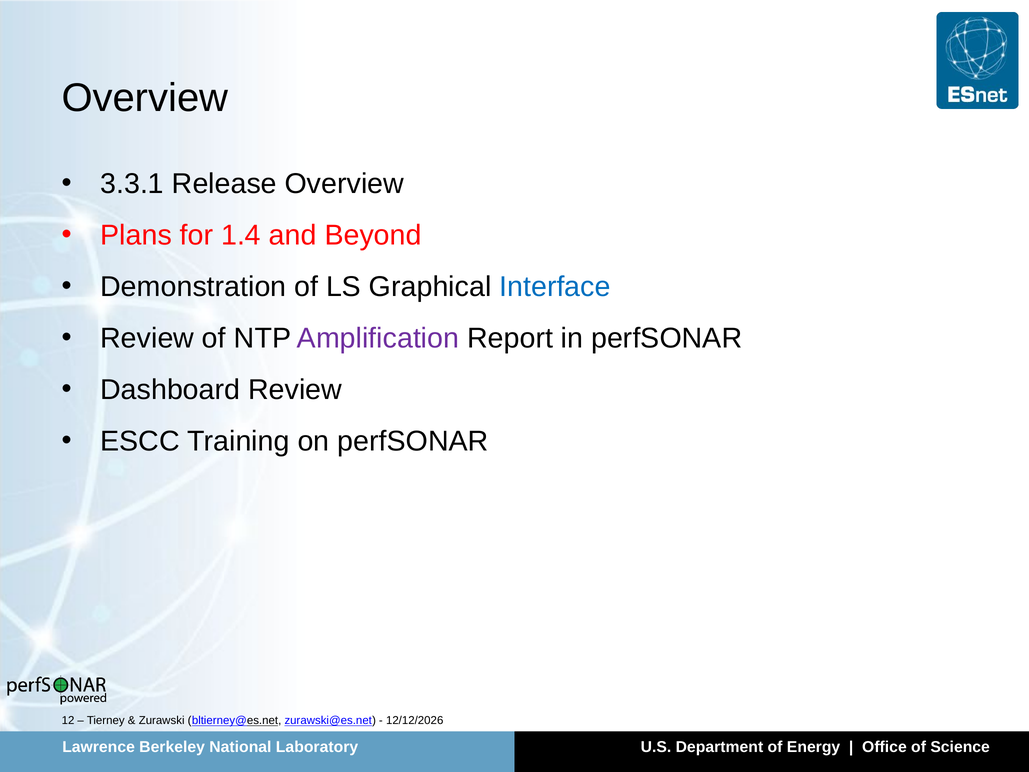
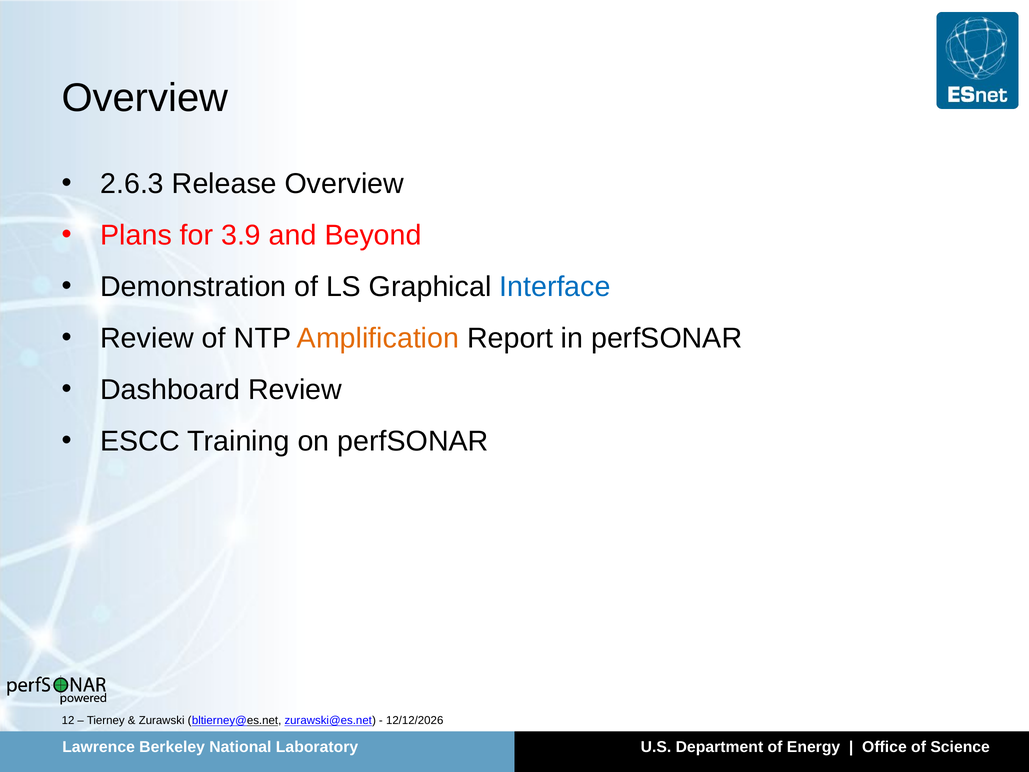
3.3.1: 3.3.1 -> 2.6.3 (132, 184)
1.4: 1.4 -> 3.9 (241, 235)
Amplification colour: purple -> orange (378, 338)
